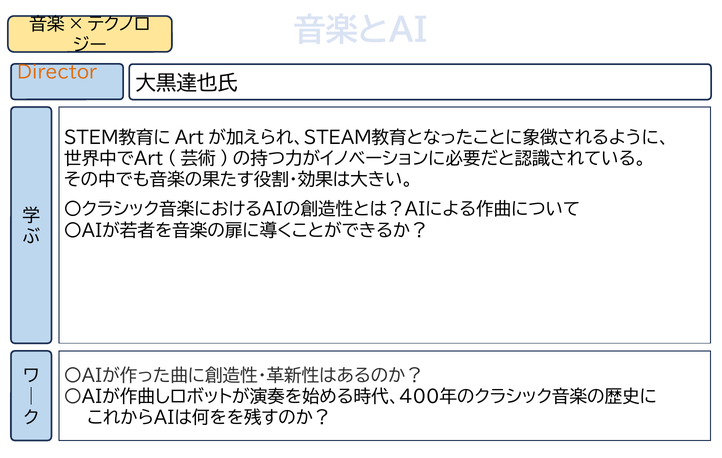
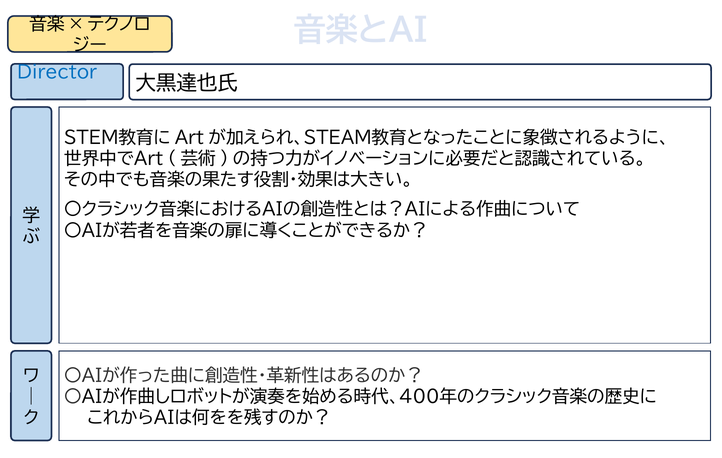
Director colour: orange -> blue (57, 72)
